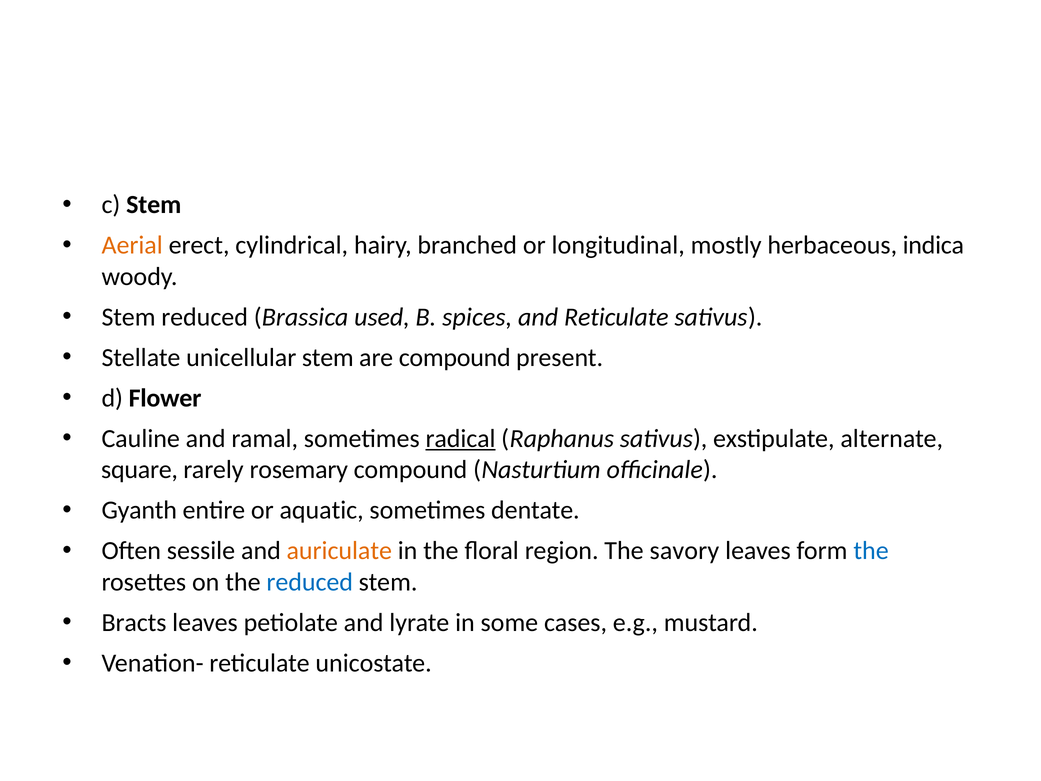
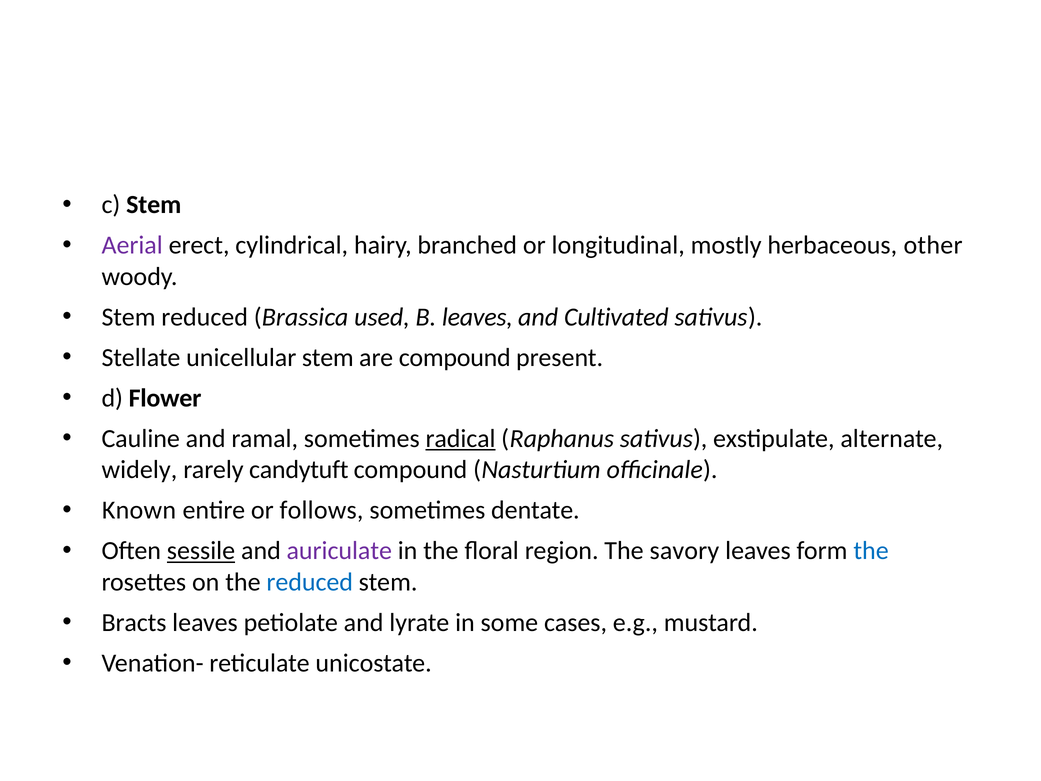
Aerial colour: orange -> purple (132, 245)
indica: indica -> other (933, 245)
B spices: spices -> leaves (477, 317)
and Reticulate: Reticulate -> Cultivated (616, 317)
square: square -> widely (139, 470)
rosemary: rosemary -> candytuft (299, 470)
Gyanth: Gyanth -> Known (139, 510)
aquatic: aquatic -> follows (321, 510)
sessile underline: none -> present (201, 551)
auriculate colour: orange -> purple (339, 551)
